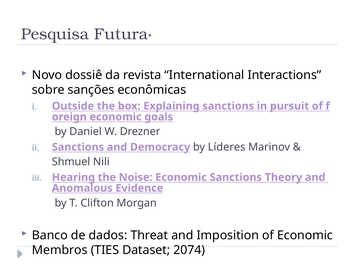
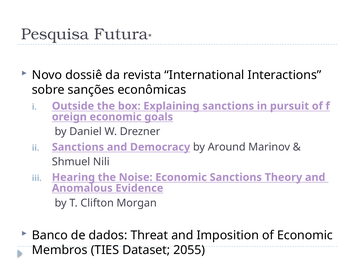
Líderes: Líderes -> Around (227, 147)
2074: 2074 -> 2055 (189, 250)
